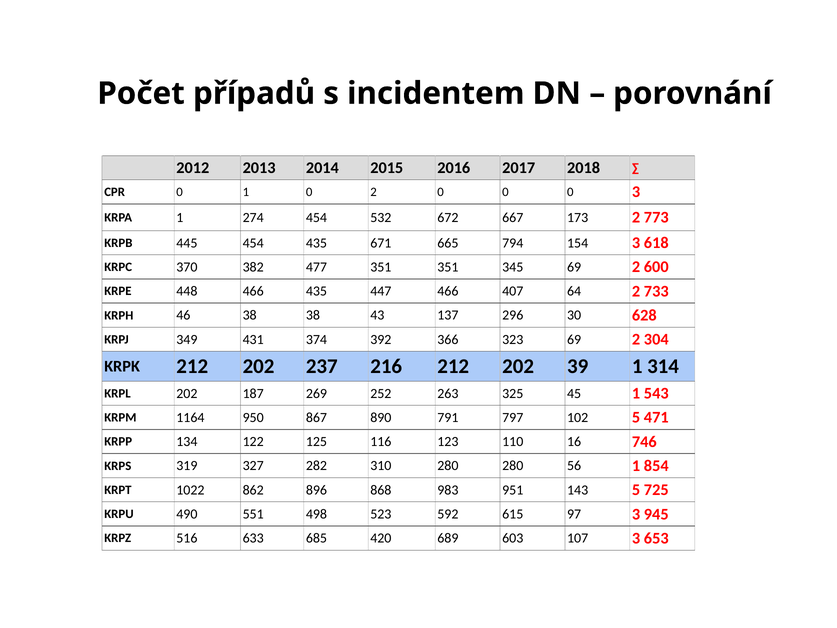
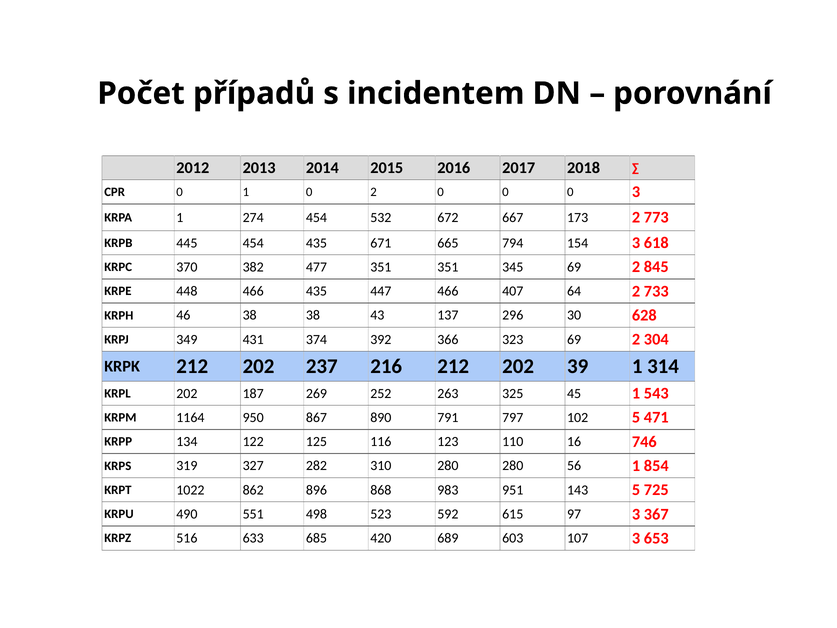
600: 600 -> 845 (656, 267)
945: 945 -> 367 (656, 514)
